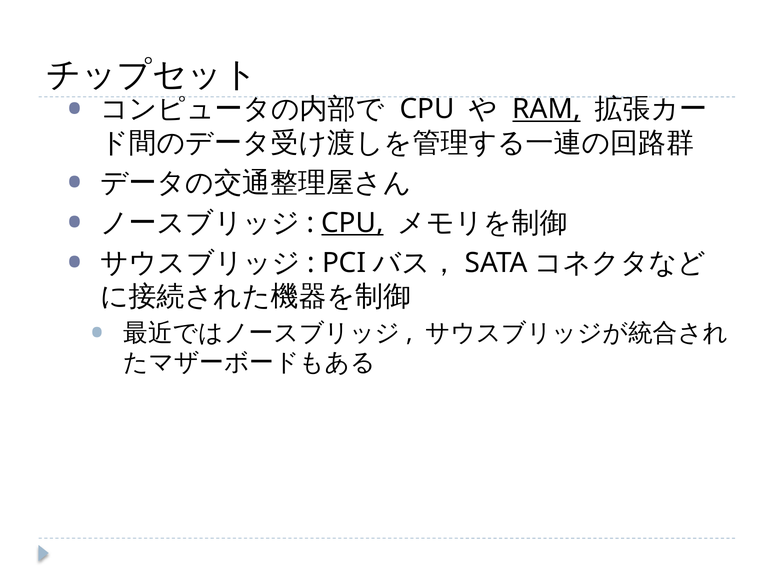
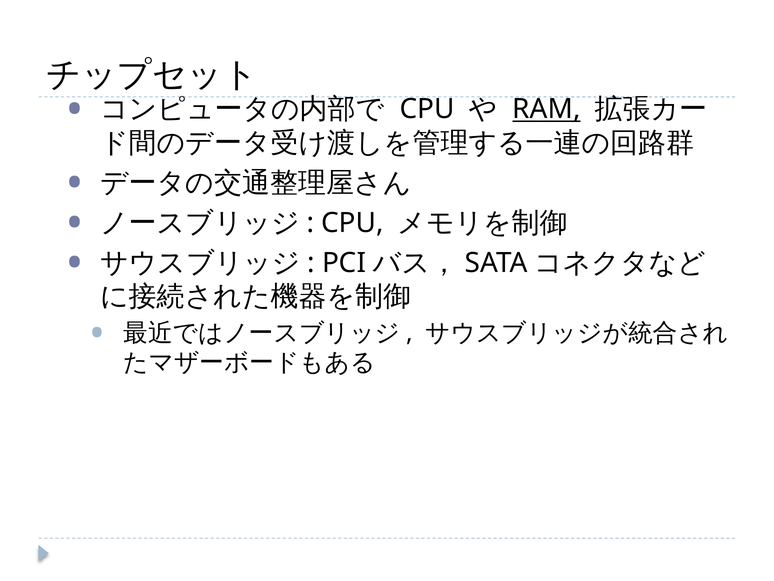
CPU underline: present -> none (352, 223)
